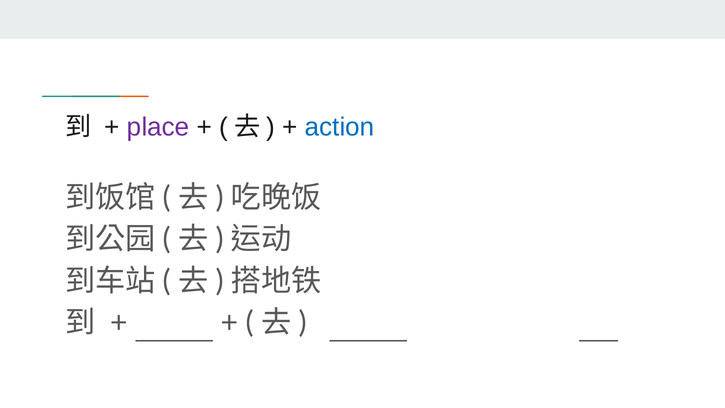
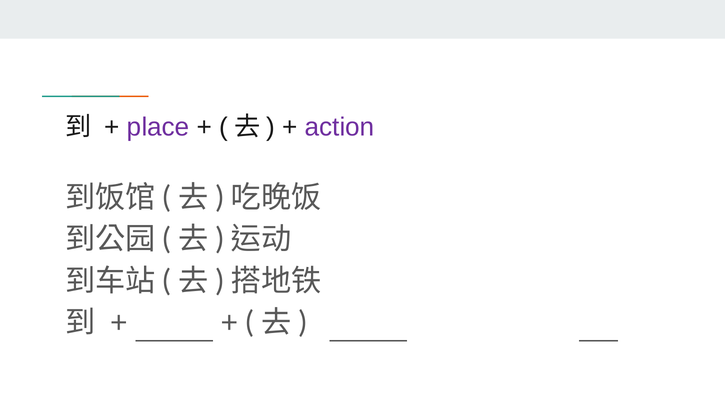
action colour: blue -> purple (340, 127)
